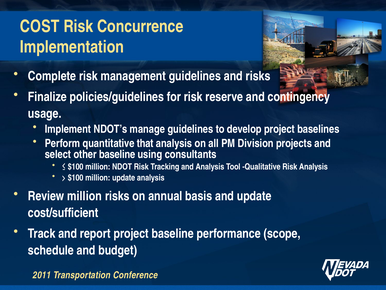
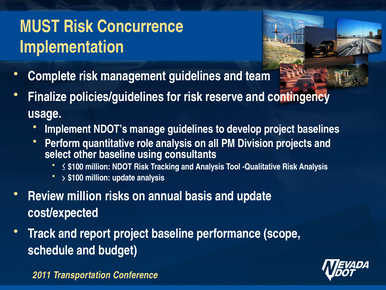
COST: COST -> MUST (40, 26)
and risks: risks -> team (258, 76)
that: that -> role (145, 143)
cost/sufficient: cost/sufficient -> cost/expected (63, 212)
